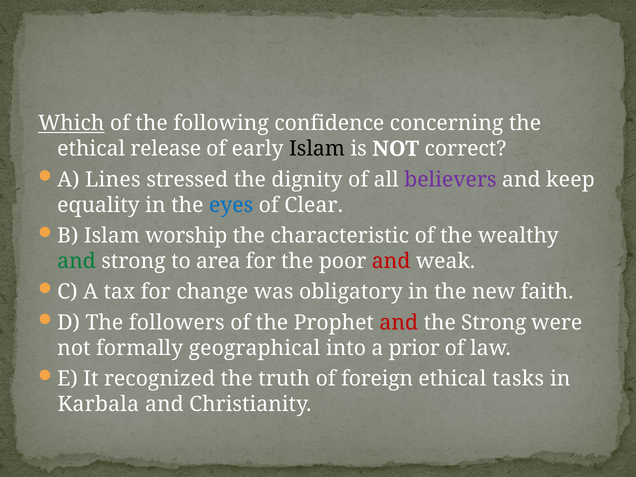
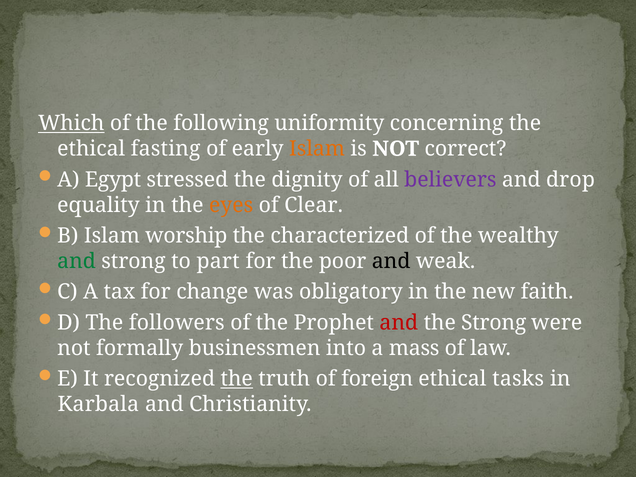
confidence: confidence -> uniformity (329, 123)
release: release -> fasting (166, 149)
Islam colour: black -> orange (317, 149)
Lines: Lines -> Egypt (113, 180)
keep: keep -> drop (570, 180)
eyes colour: blue -> orange (231, 205)
characteristic: characteristic -> characterized (340, 236)
area: area -> part (218, 261)
and colour: red -> black (391, 261)
geographical: geographical -> businessmen (255, 348)
prior: prior -> mass (414, 348)
the underline: none -> present (237, 379)
